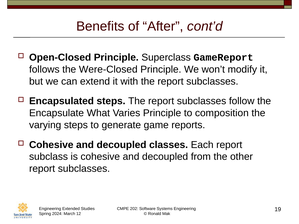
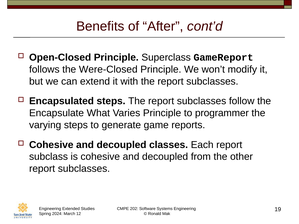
composition: composition -> programmer (222, 113)
